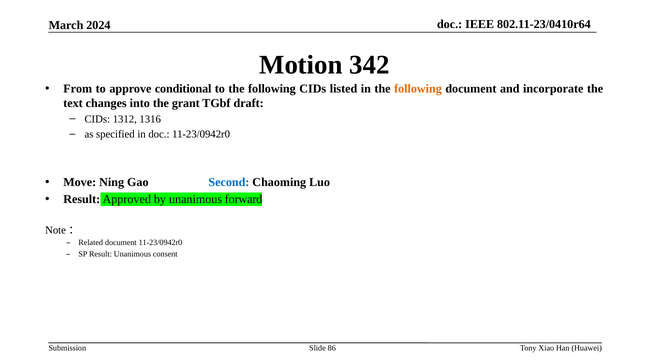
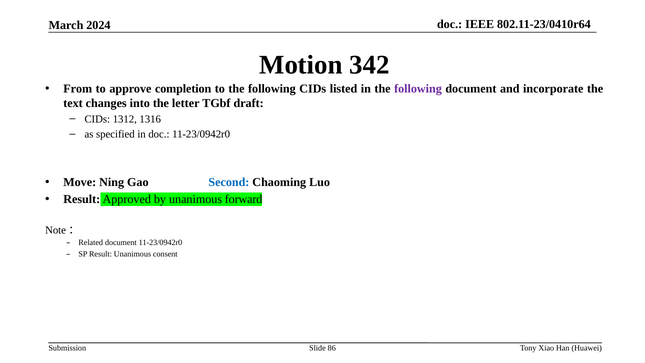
conditional: conditional -> completion (183, 89)
following colour: orange -> purple (418, 89)
grant: grant -> letter (186, 103)
